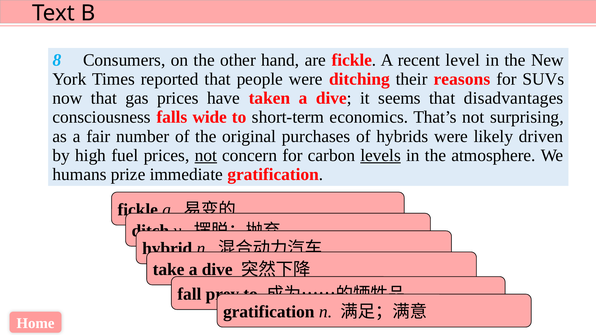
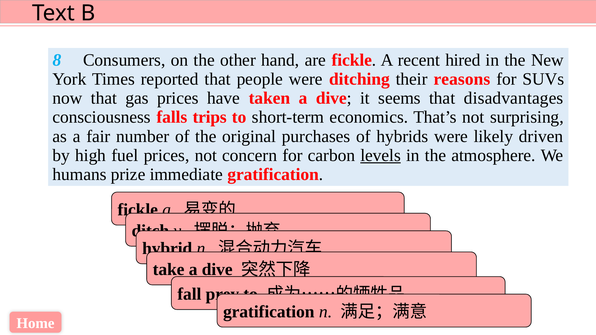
level: level -> hired (463, 60)
wide: wide -> trips (210, 117)
not underline: present -> none (206, 155)
